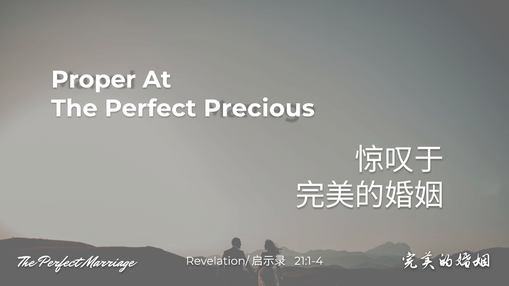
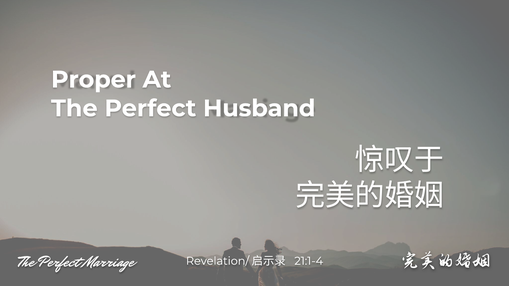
Precious: Precious -> Husband (259, 109)
